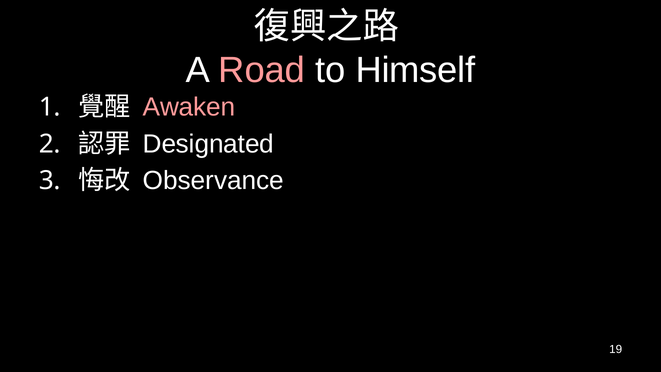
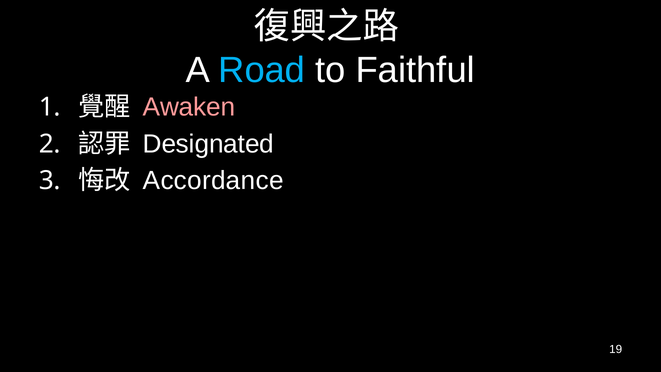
Road colour: pink -> light blue (262, 70)
Himself: Himself -> Faithful (415, 70)
Observance: Observance -> Accordance (213, 181)
